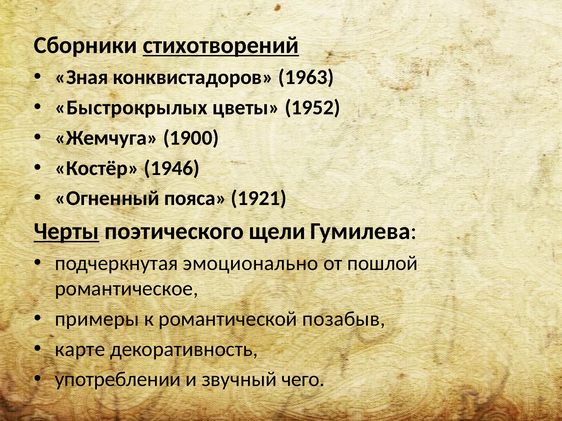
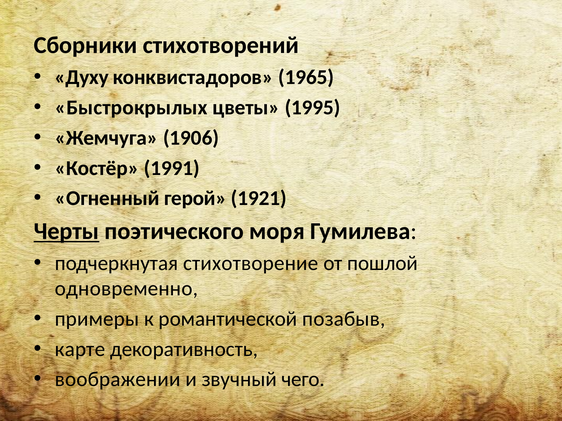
стихотворений underline: present -> none (221, 45)
Зная: Зная -> Духу (82, 77)
1963: 1963 -> 1965 (306, 77)
1952: 1952 -> 1995 (313, 108)
1900: 1900 -> 1906 (191, 138)
1946: 1946 -> 1991 (172, 168)
пояса: пояса -> герой (195, 199)
щели: щели -> моря (277, 232)
эмоционально: эмоционально -> стихотворение (251, 264)
романтическое: романтическое -> одновременно (127, 289)
употреблении: употреблении -> воображении (118, 380)
